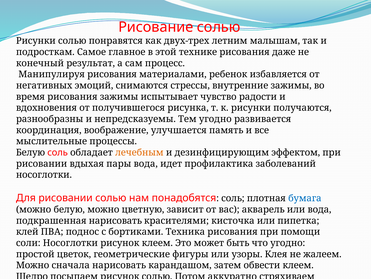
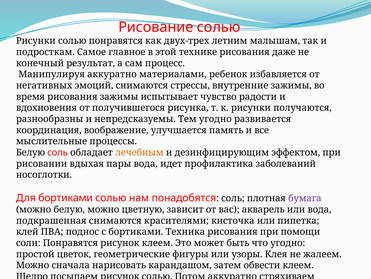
Манипулируя рисования: рисования -> аккуратно (112, 74)
Для рисовании: рисовании -> бортиками (66, 197)
бумага colour: blue -> purple (305, 198)
подкрашенная нарисовать: нарисовать -> снимаются (115, 220)
соли Носоглотки: Носоглотки -> Понравятся (70, 242)
